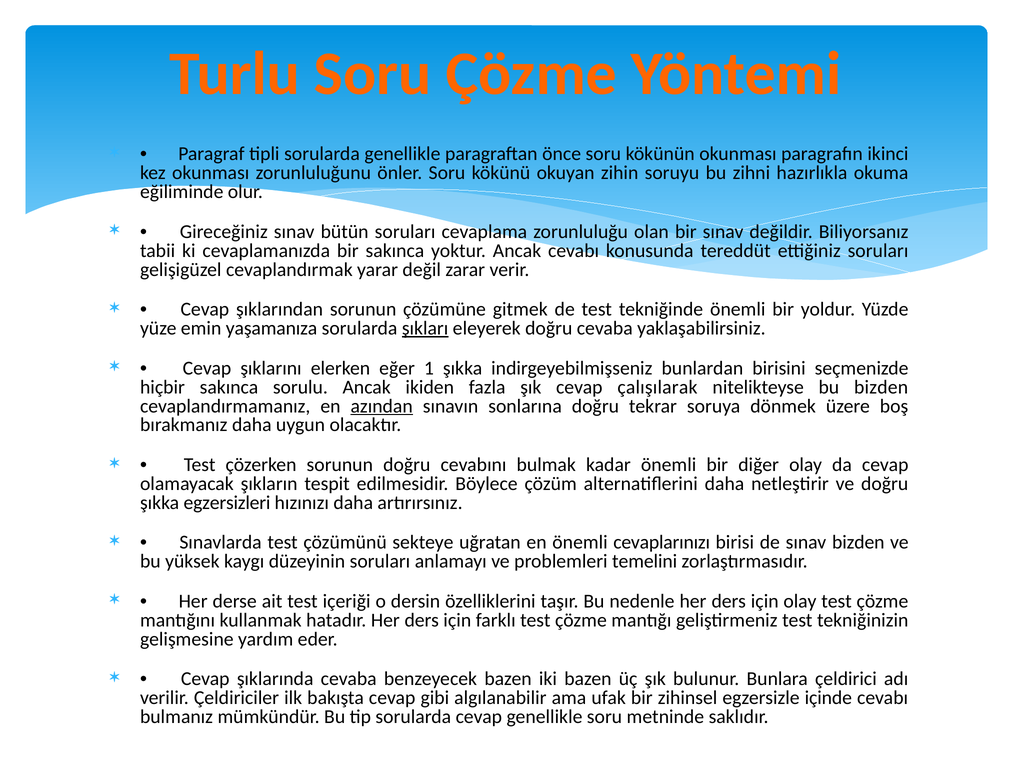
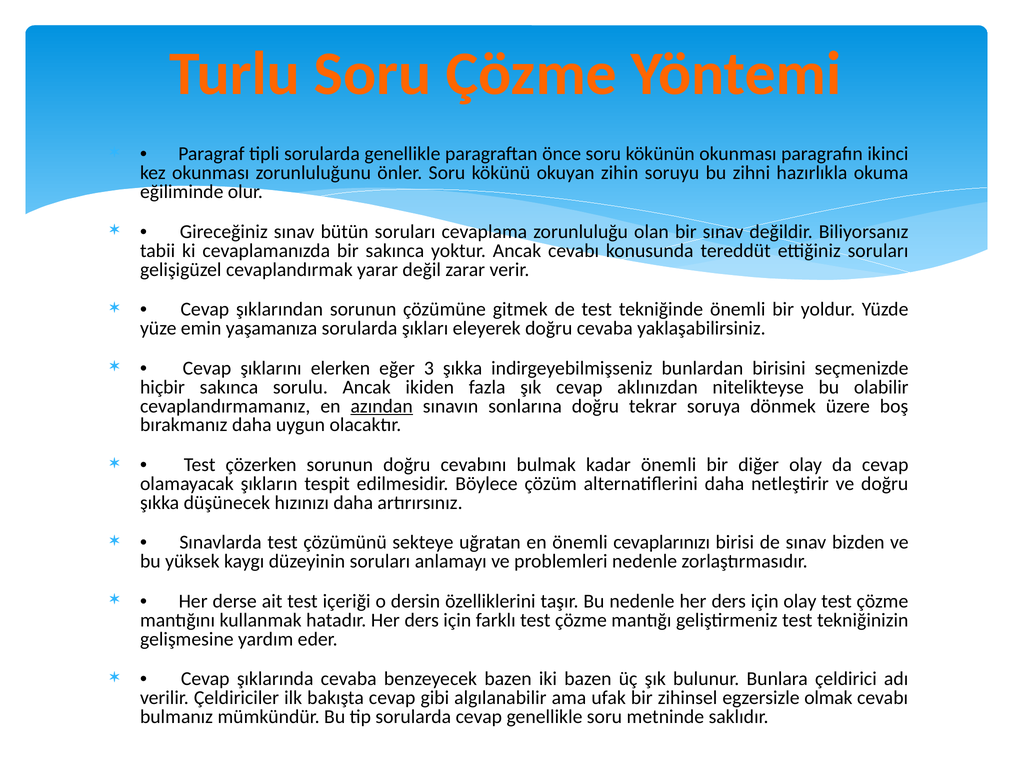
şıkları underline: present -> none (425, 328)
1: 1 -> 3 (429, 368)
çalışılarak: çalışılarak -> aklınızdan (658, 387)
bu bizden: bizden -> olabilir (881, 387)
egzersizleri: egzersizleri -> düşünecek (227, 503)
problemleri temelini: temelini -> nedenle (645, 561)
içinde: içinde -> olmak (828, 698)
